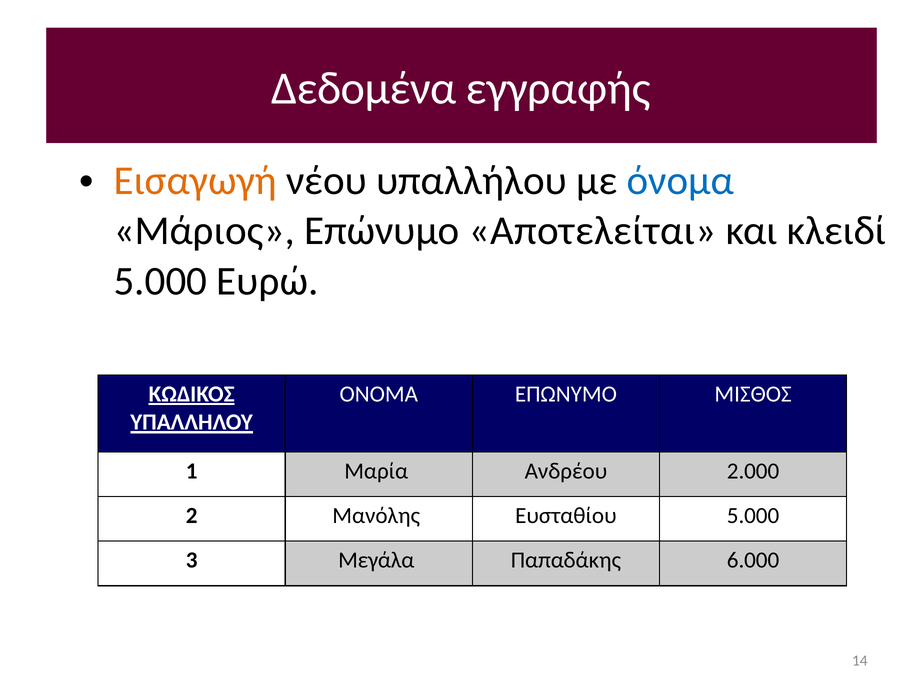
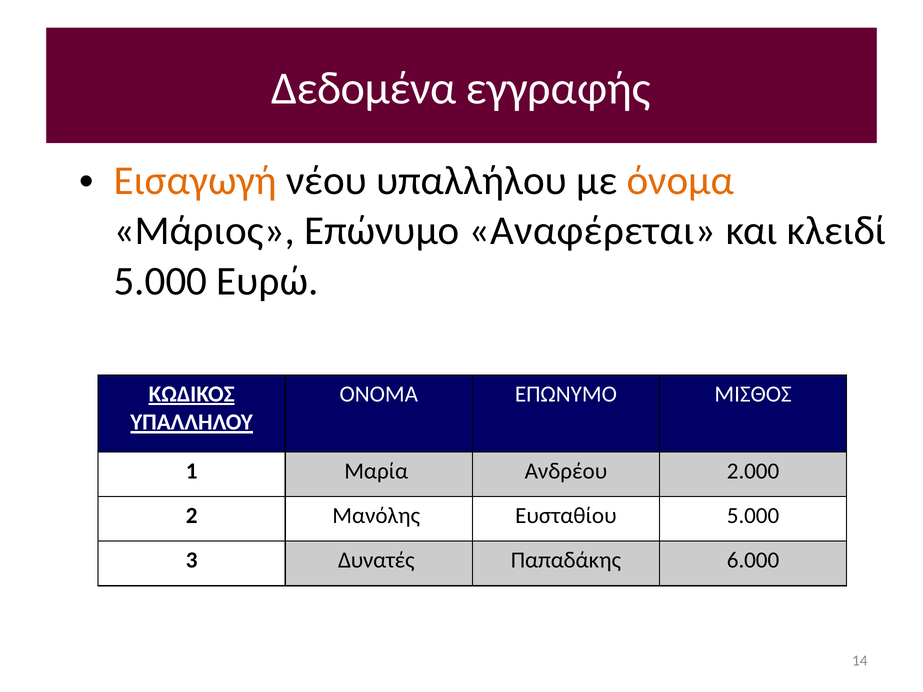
όνομα colour: blue -> orange (680, 181)
Αποτελείται: Αποτελείται -> Αναφέρεται (592, 231)
Μεγάλα: Μεγάλα -> Δυνατές (376, 560)
